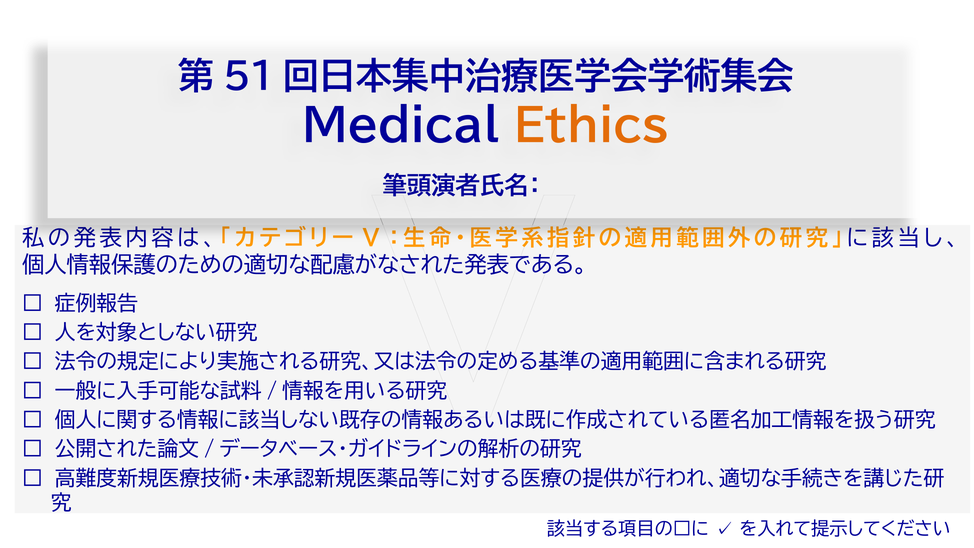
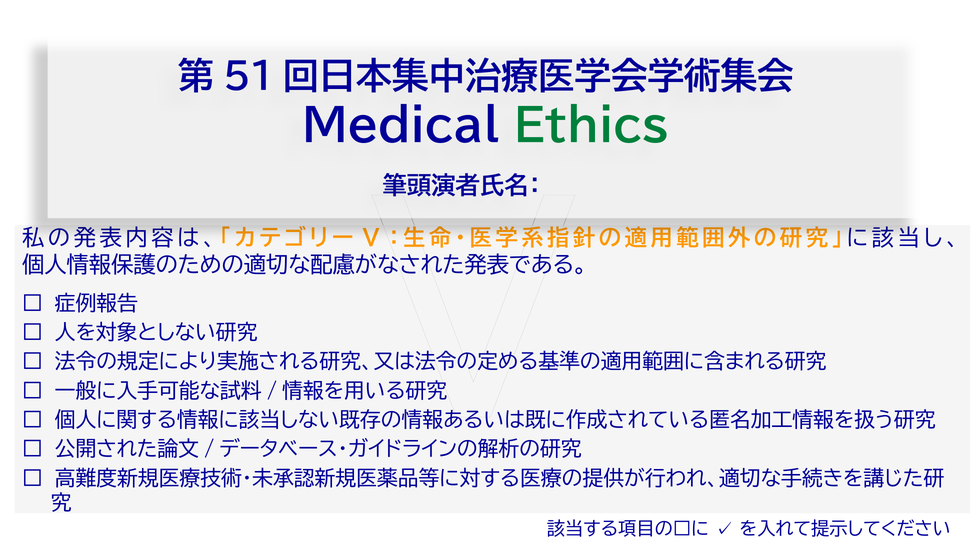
Ethics colour: orange -> green (591, 127)
